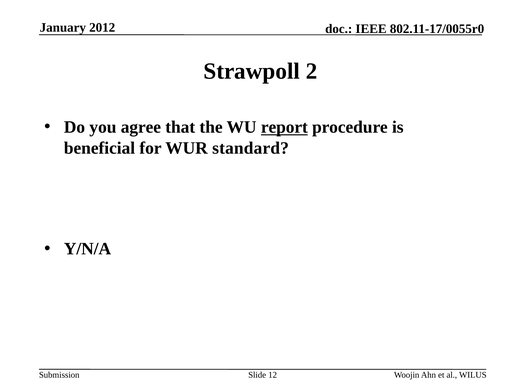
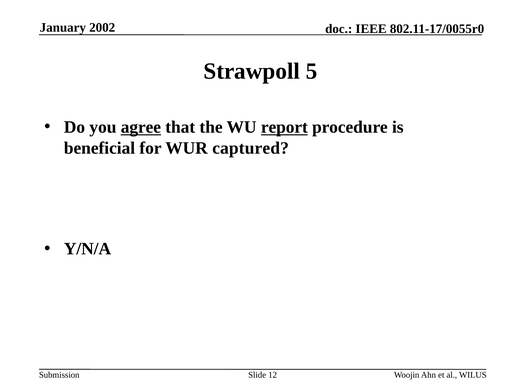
2012: 2012 -> 2002 (102, 28)
2: 2 -> 5 (312, 71)
agree underline: none -> present (141, 127)
standard: standard -> captured (251, 148)
